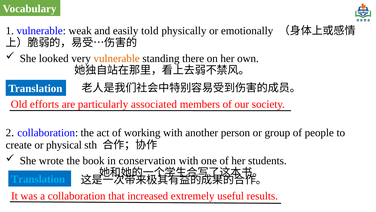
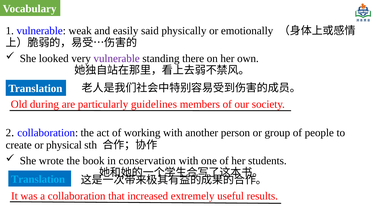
told: told -> said (150, 31)
vulnerable colour: orange -> purple (117, 58)
efforts: efforts -> during (44, 104)
associated: associated -> guidelines (154, 104)
